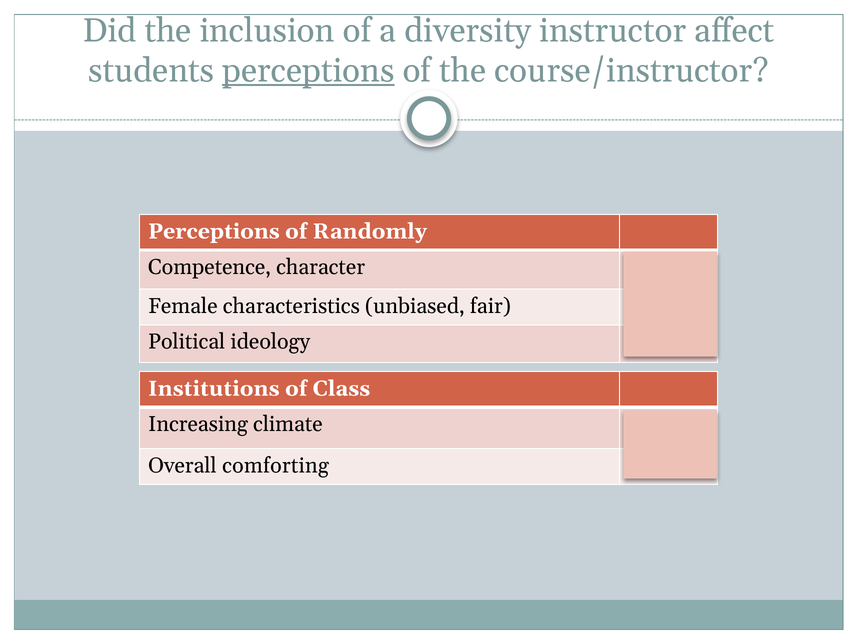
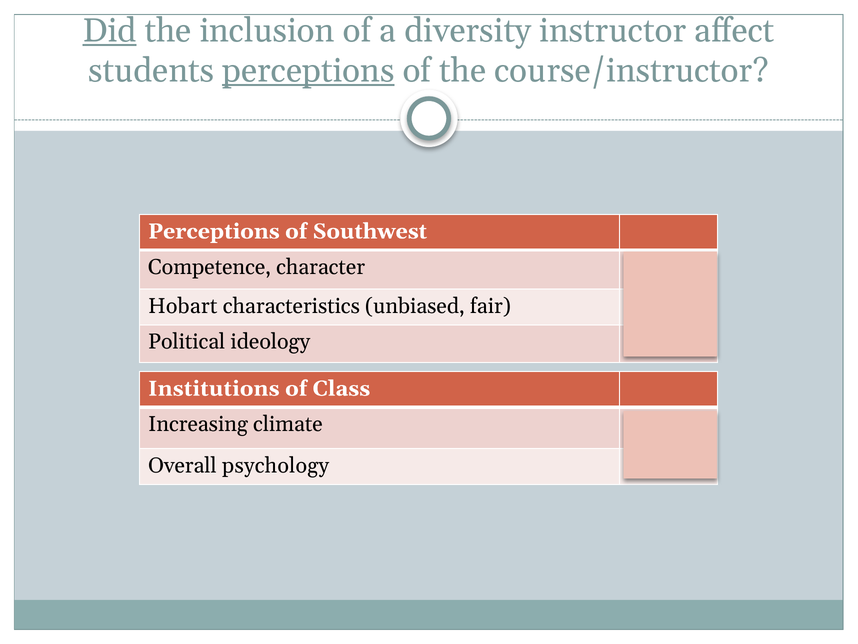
Did underline: none -> present (110, 31)
Randomly: Randomly -> Southwest (370, 231)
Female: Female -> Hobart (183, 306)
comforting: comforting -> psychology (276, 465)
